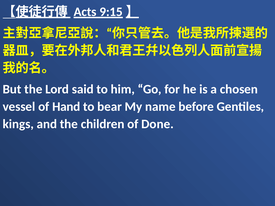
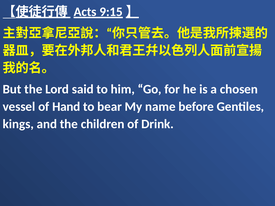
Done: Done -> Drink (158, 124)
